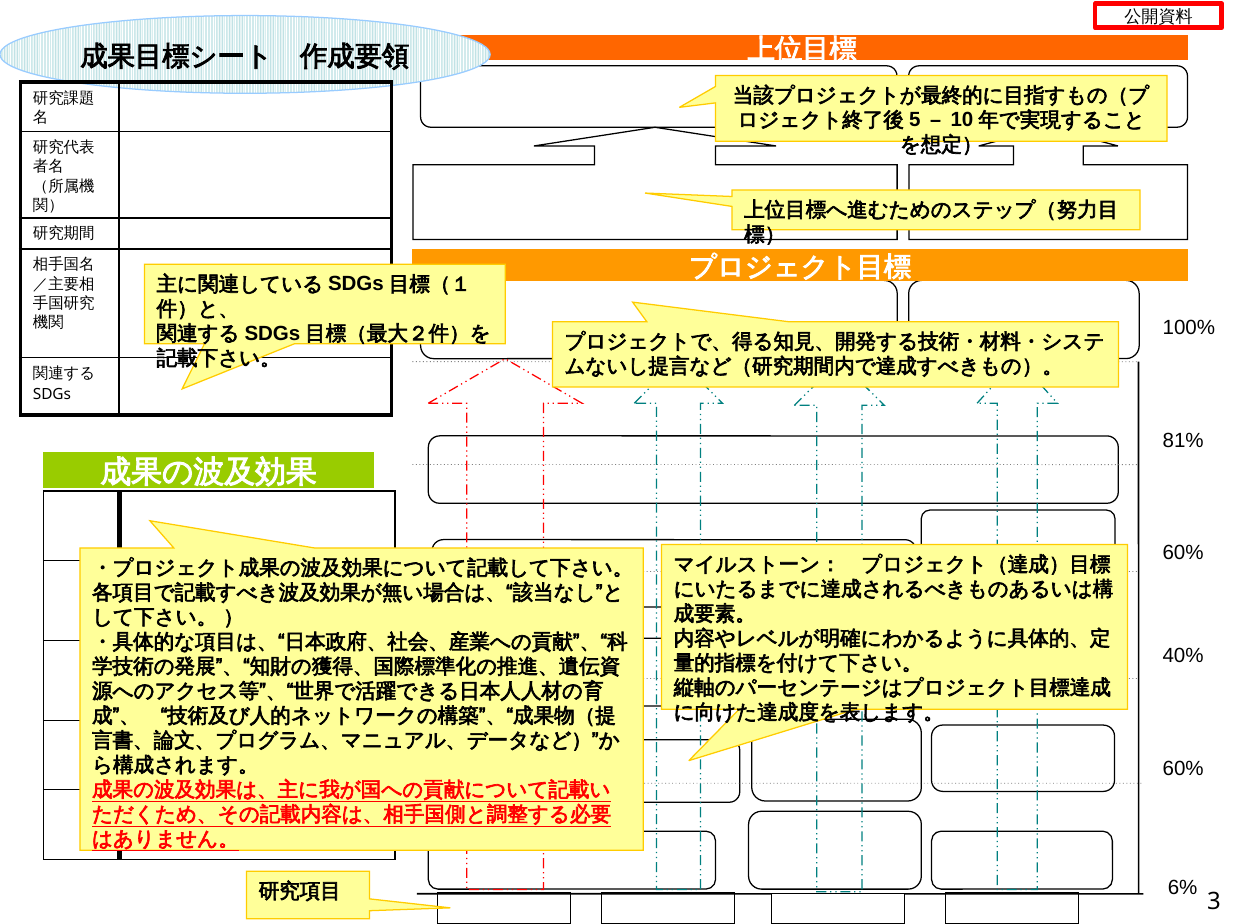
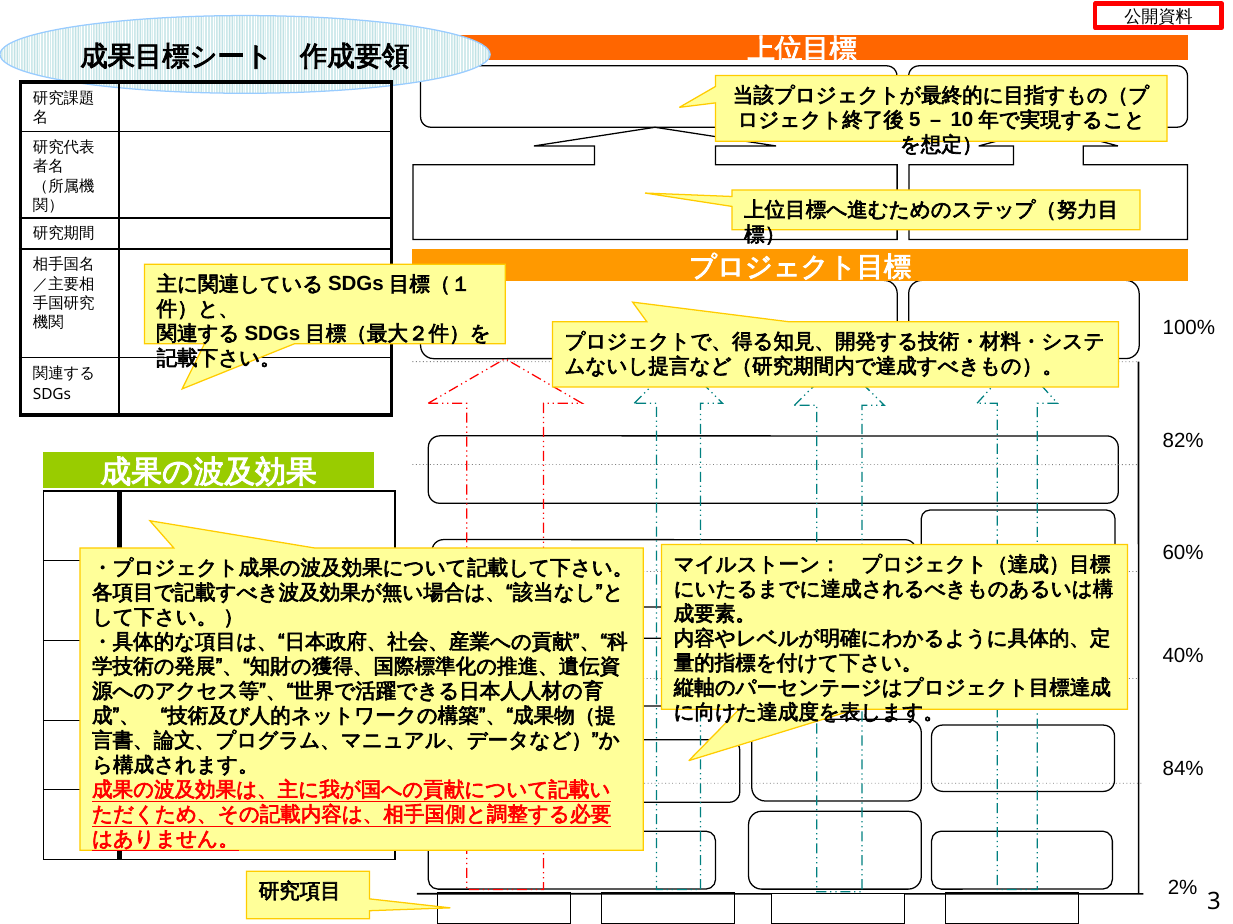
81%: 81% -> 82% (1183, 441)
60%: 60% -> 84% (1183, 769)
6%: 6% -> 2% (1183, 889)
